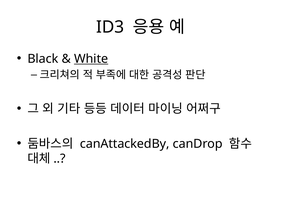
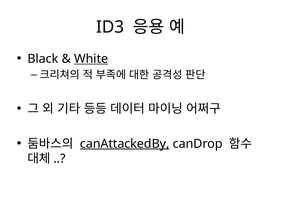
canAttackedBy underline: none -> present (125, 144)
